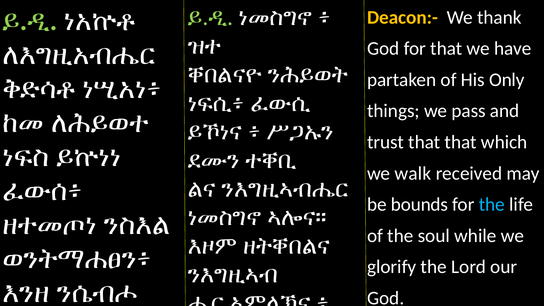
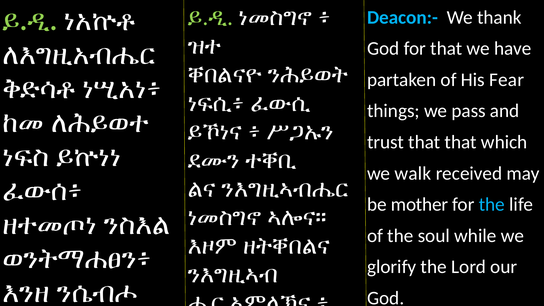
Deacon:- colour: yellow -> light blue (403, 17)
Only: Only -> Fear (507, 80)
bounds: bounds -> mother (420, 205)
